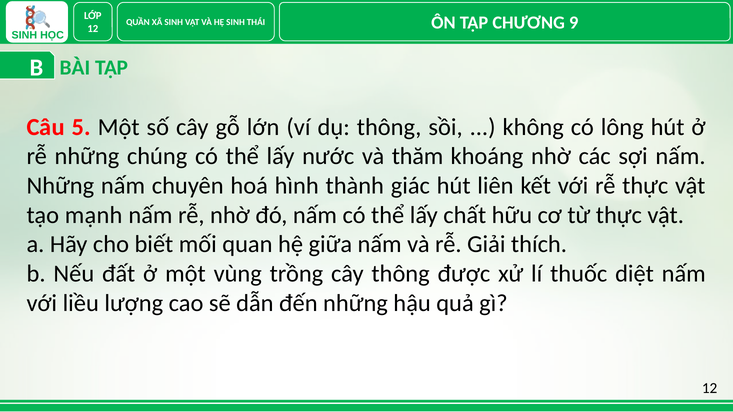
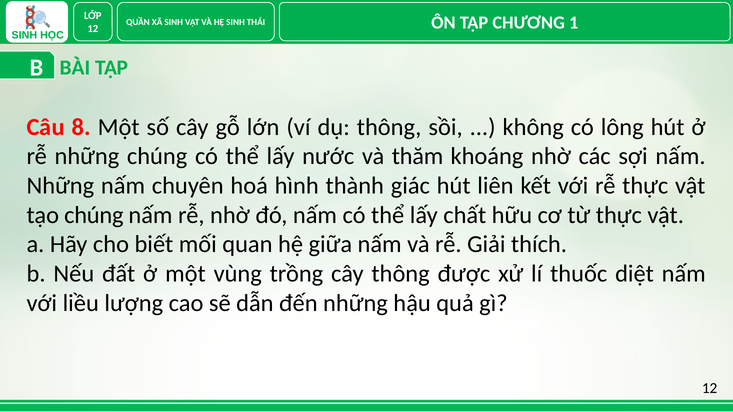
9: 9 -> 1 (574, 23)
5: 5 -> 8 (81, 127)
tạo mạnh: mạnh -> chúng (94, 215)
